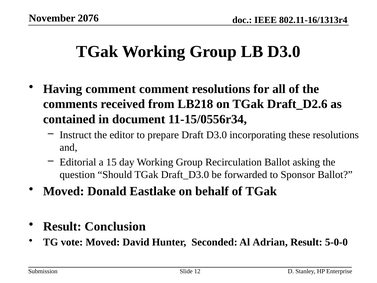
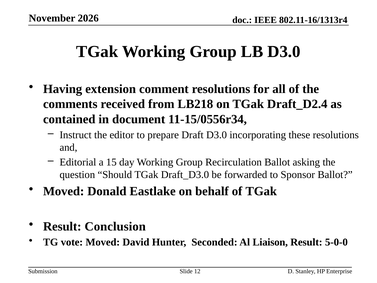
2076: 2076 -> 2026 (88, 18)
Having comment: comment -> extension (111, 89)
Draft_D2.6: Draft_D2.6 -> Draft_D2.4 (297, 104)
Adrian: Adrian -> Liaison (270, 242)
